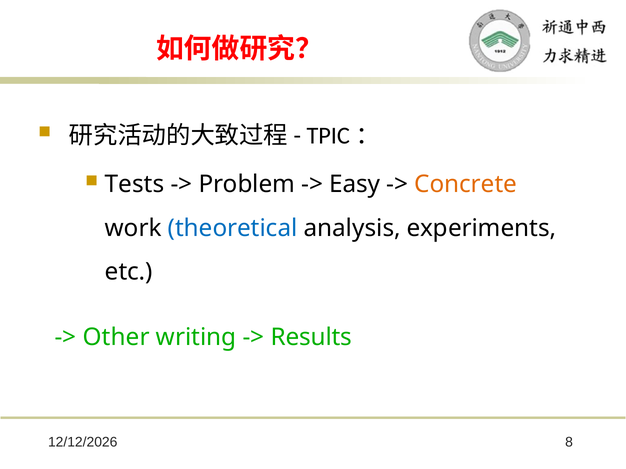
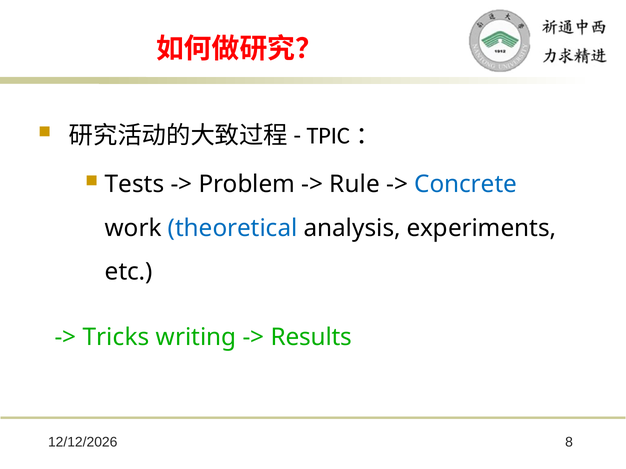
Easy: Easy -> Rule (355, 184)
Concrete colour: orange -> blue (466, 184)
Other: Other -> Tricks (116, 337)
